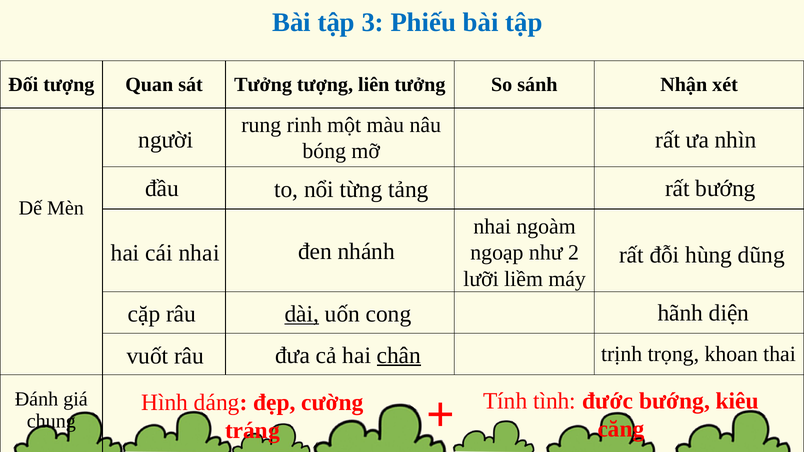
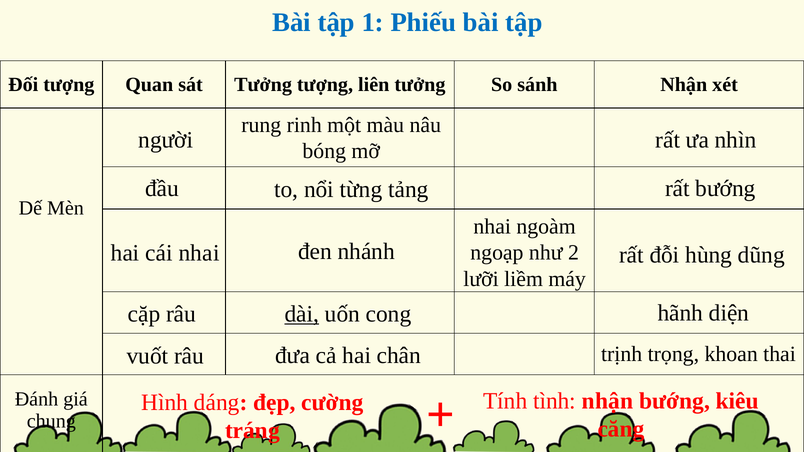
3: 3 -> 1 (373, 22)
chân underline: present -> none (399, 356)
tình đước: đước -> nhận (608, 401)
